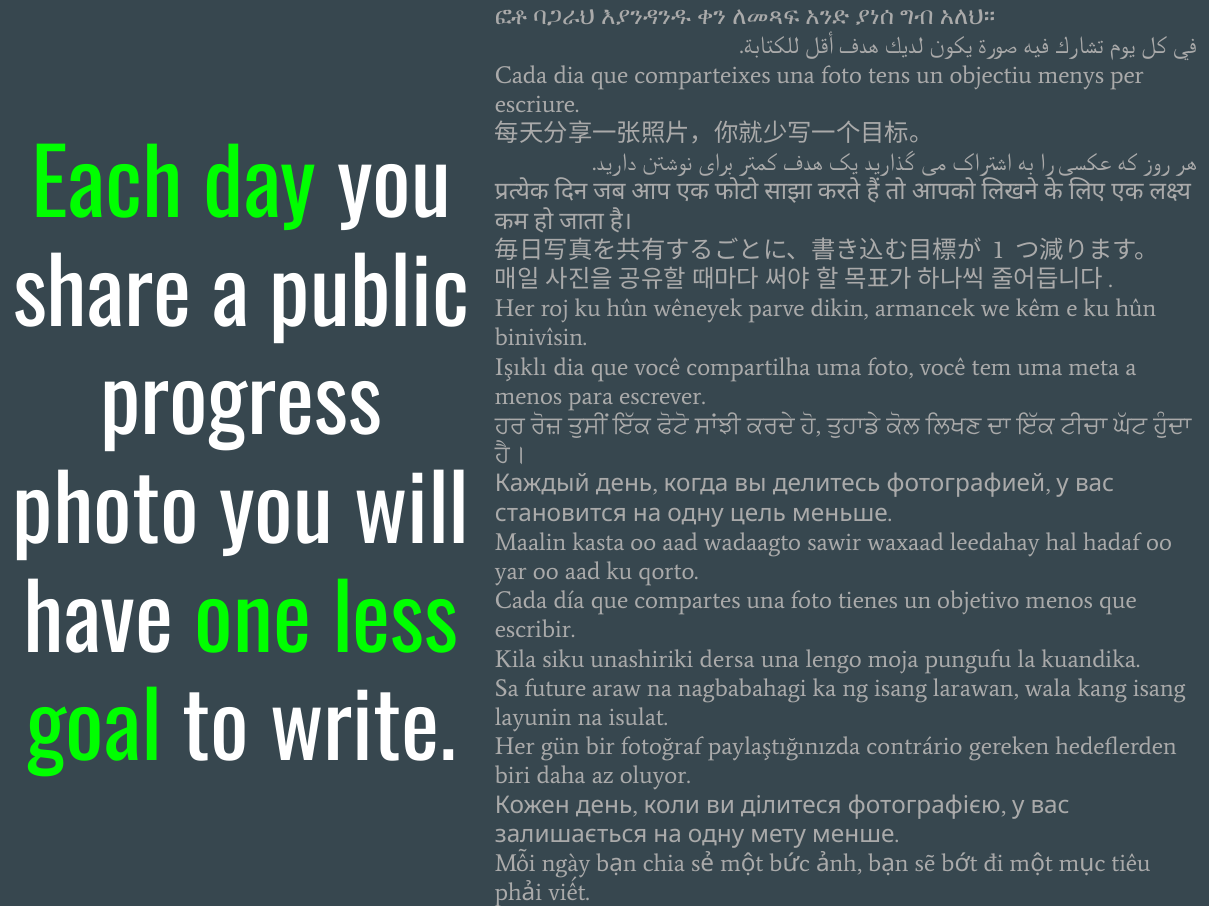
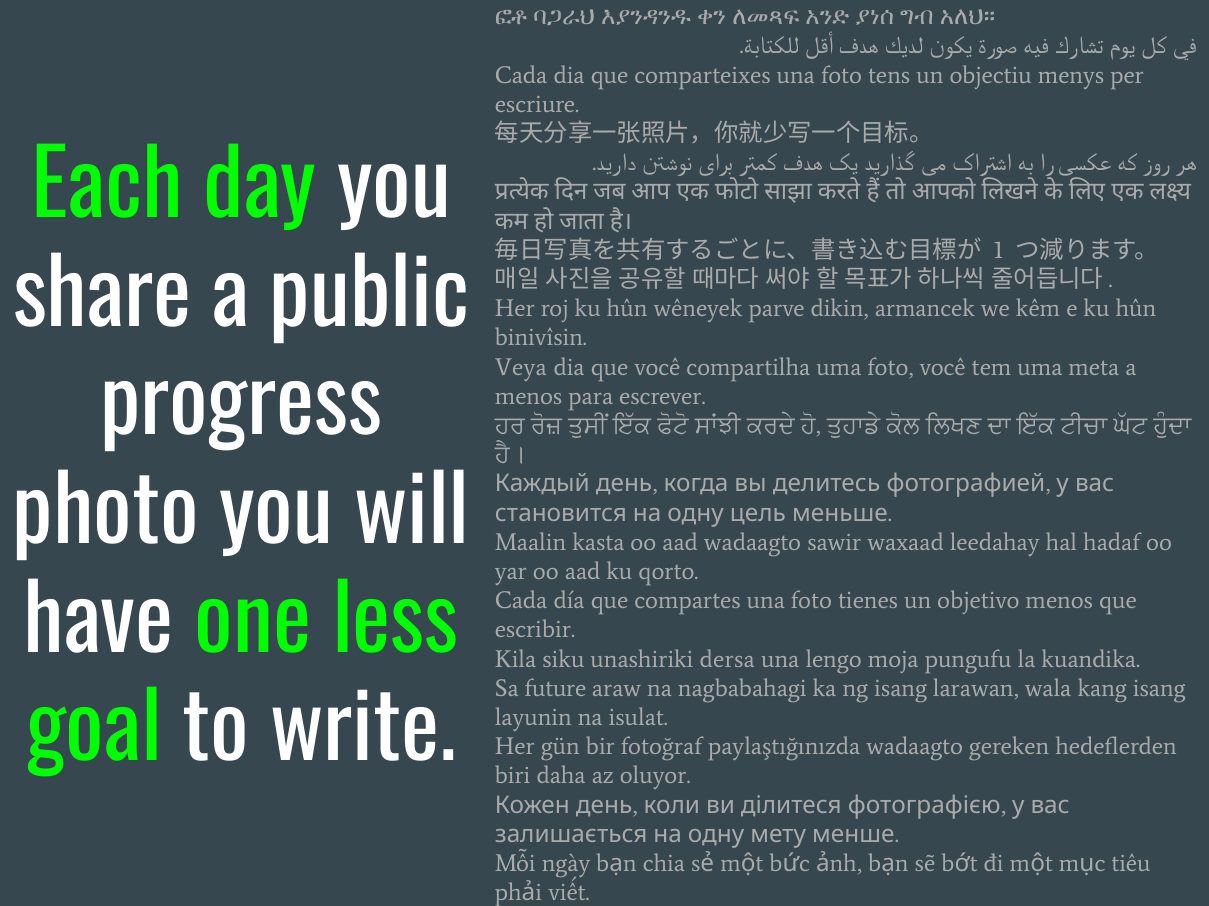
Işıklı: Işıklı -> Veya (521, 367)
paylaştığınızda contrário: contrário -> wadaagto (915, 747)
